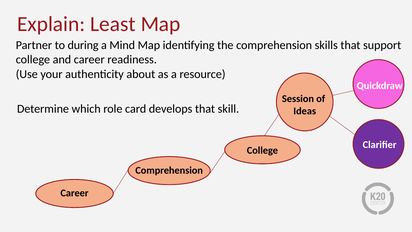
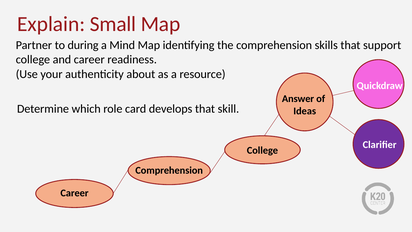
Least: Least -> Small (113, 24)
Session: Session -> Answer (298, 99)
